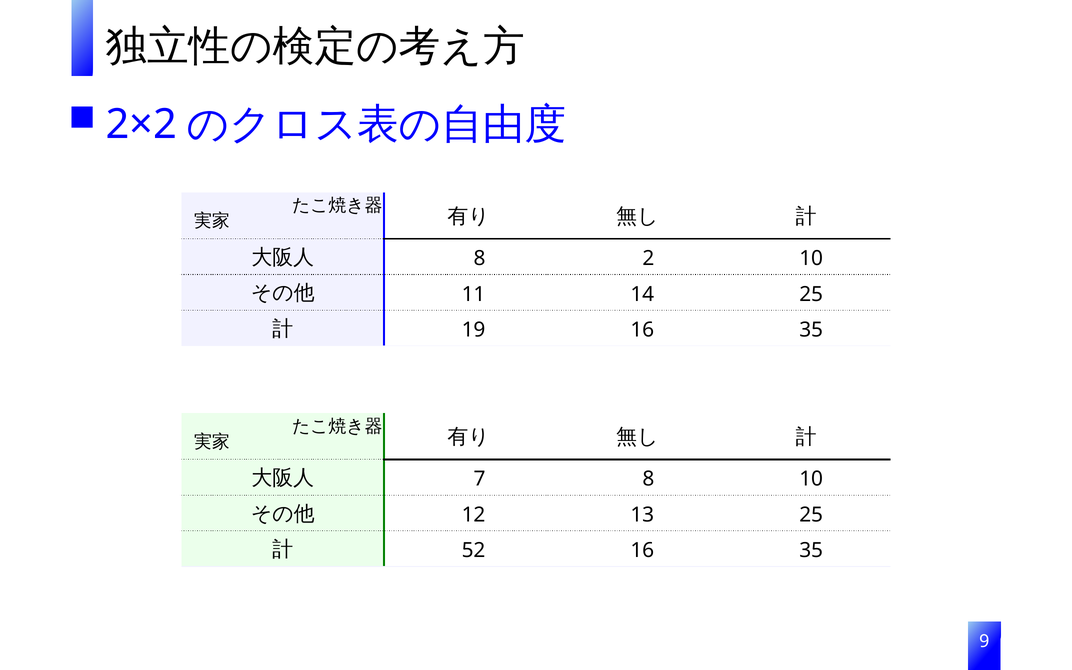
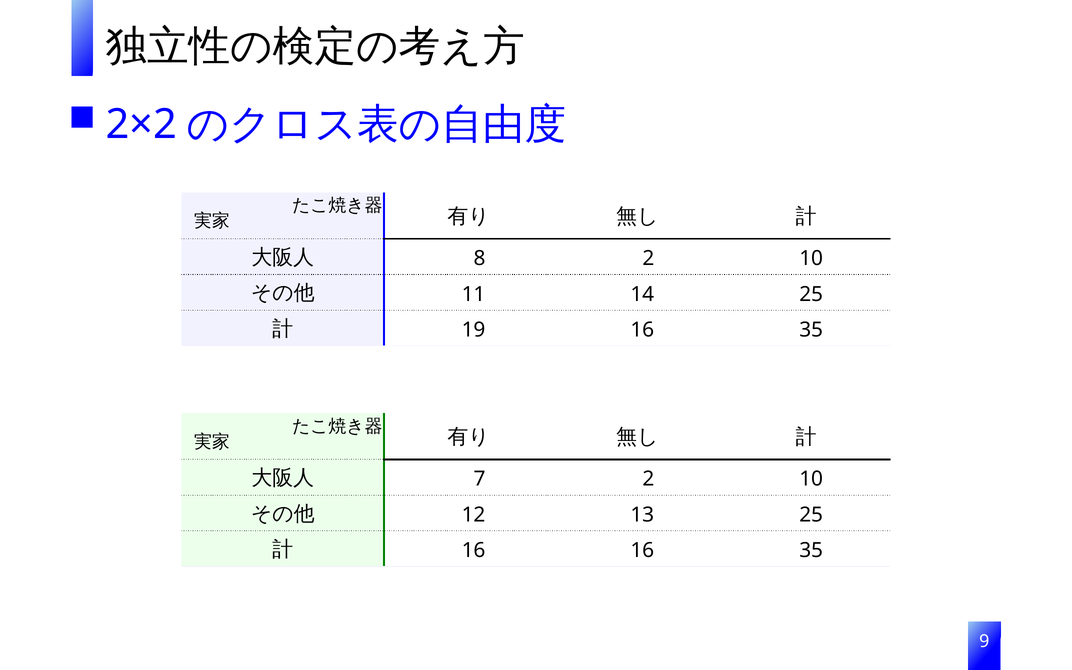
7 8: 8 -> 2 (648, 479)
52: 52 -> 16 (474, 551)
